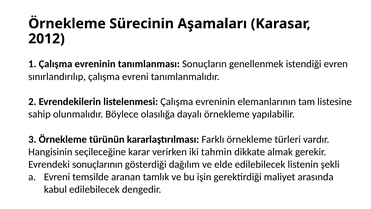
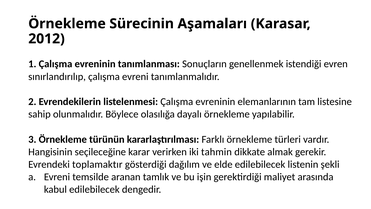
sonuçlarının: sonuçlarının -> toplamaktır (97, 164)
